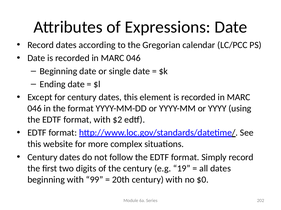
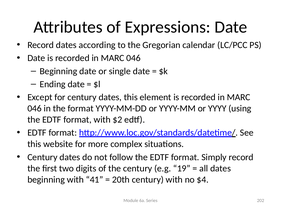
99: 99 -> 41 (95, 180)
$0: $0 -> $4 (203, 180)
